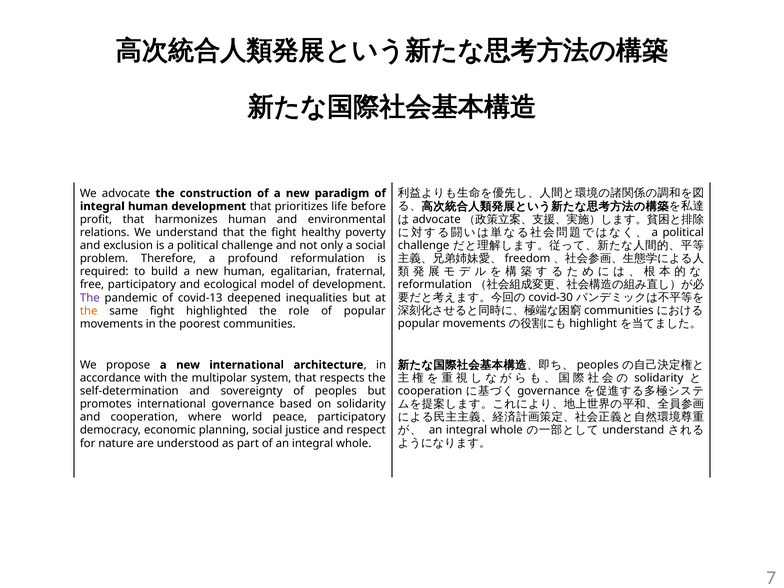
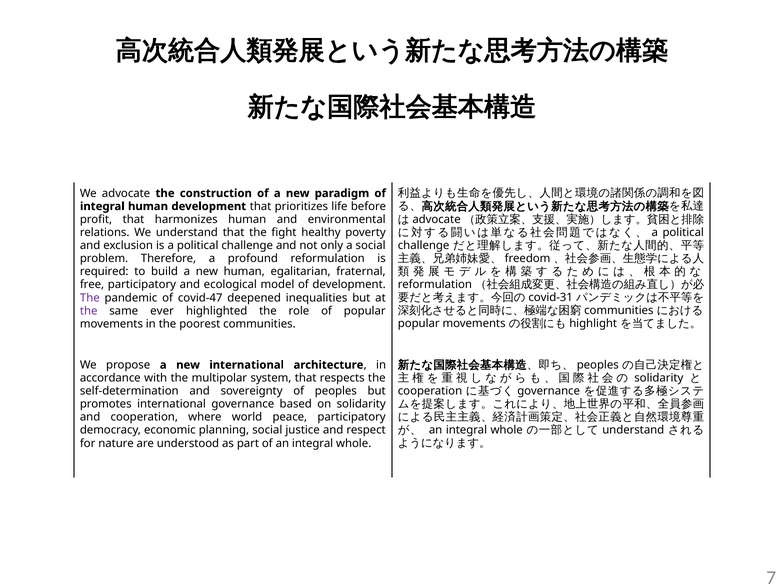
covid-30: covid-30 -> covid-31 (551, 298)
covid-13: covid-13 -> covid-47 (200, 298)
the colour: orange -> purple (89, 311)
same fight: fight -> ever (162, 311)
